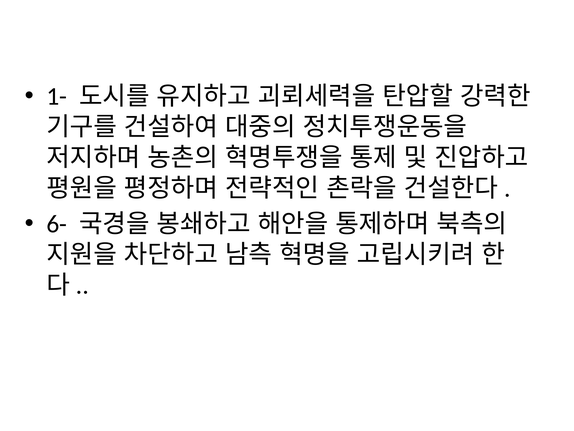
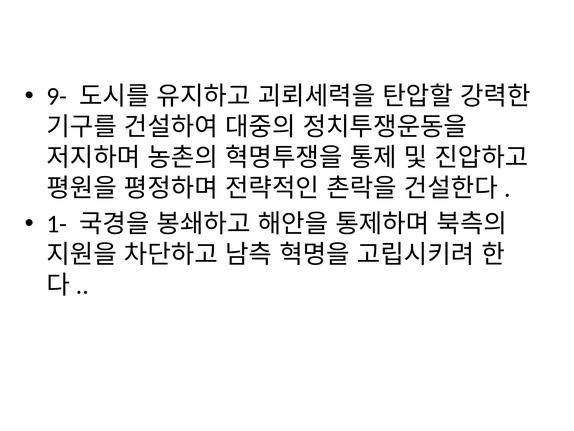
1-: 1- -> 9- (57, 96)
6-: 6- -> 1- (57, 224)
